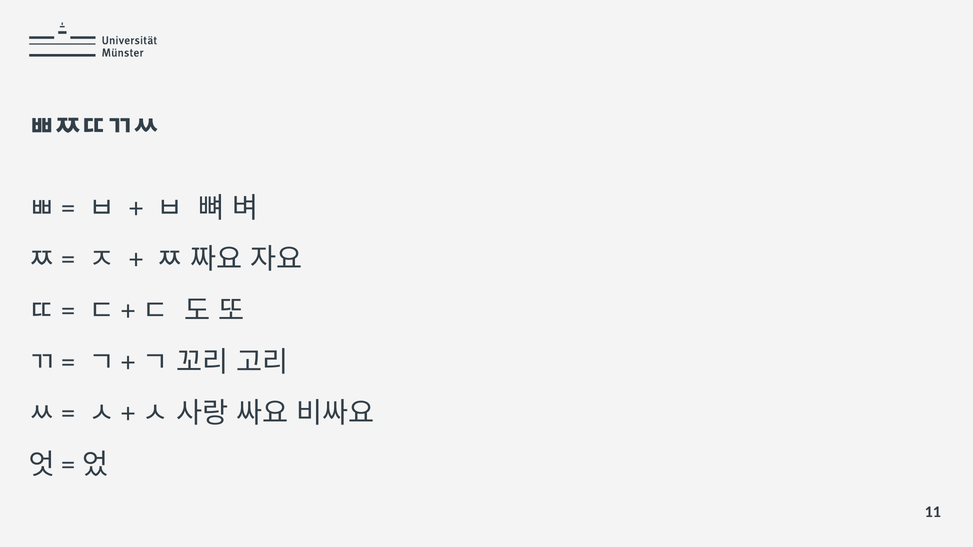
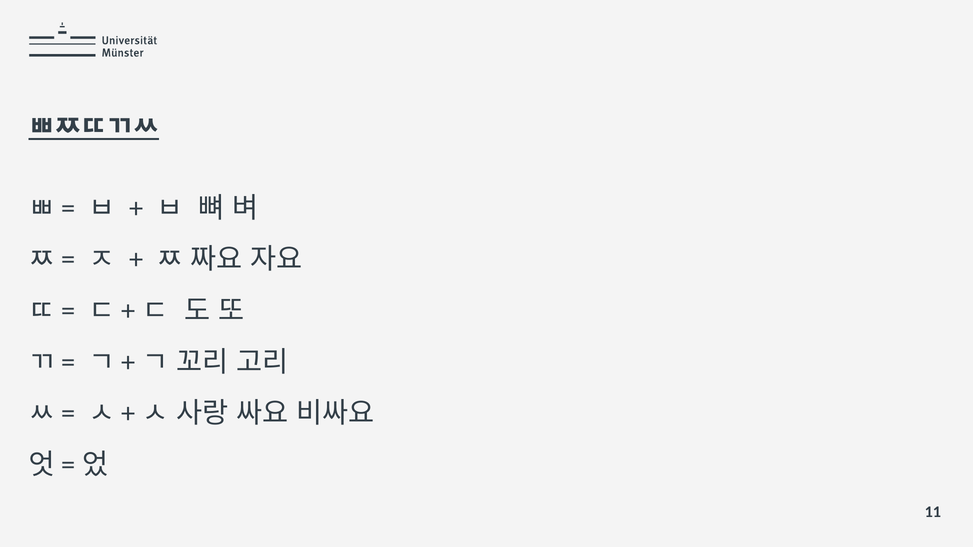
ㅃㅉㄸㄲㅆ underline: none -> present (94, 127)
